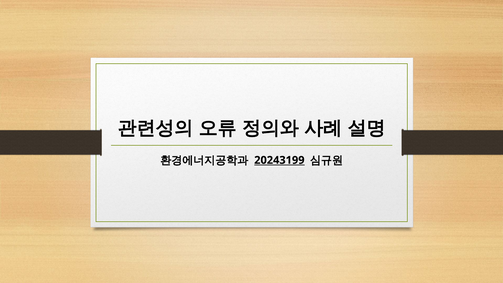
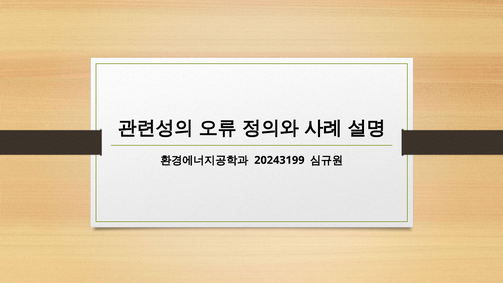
20243199 underline: present -> none (279, 160)
